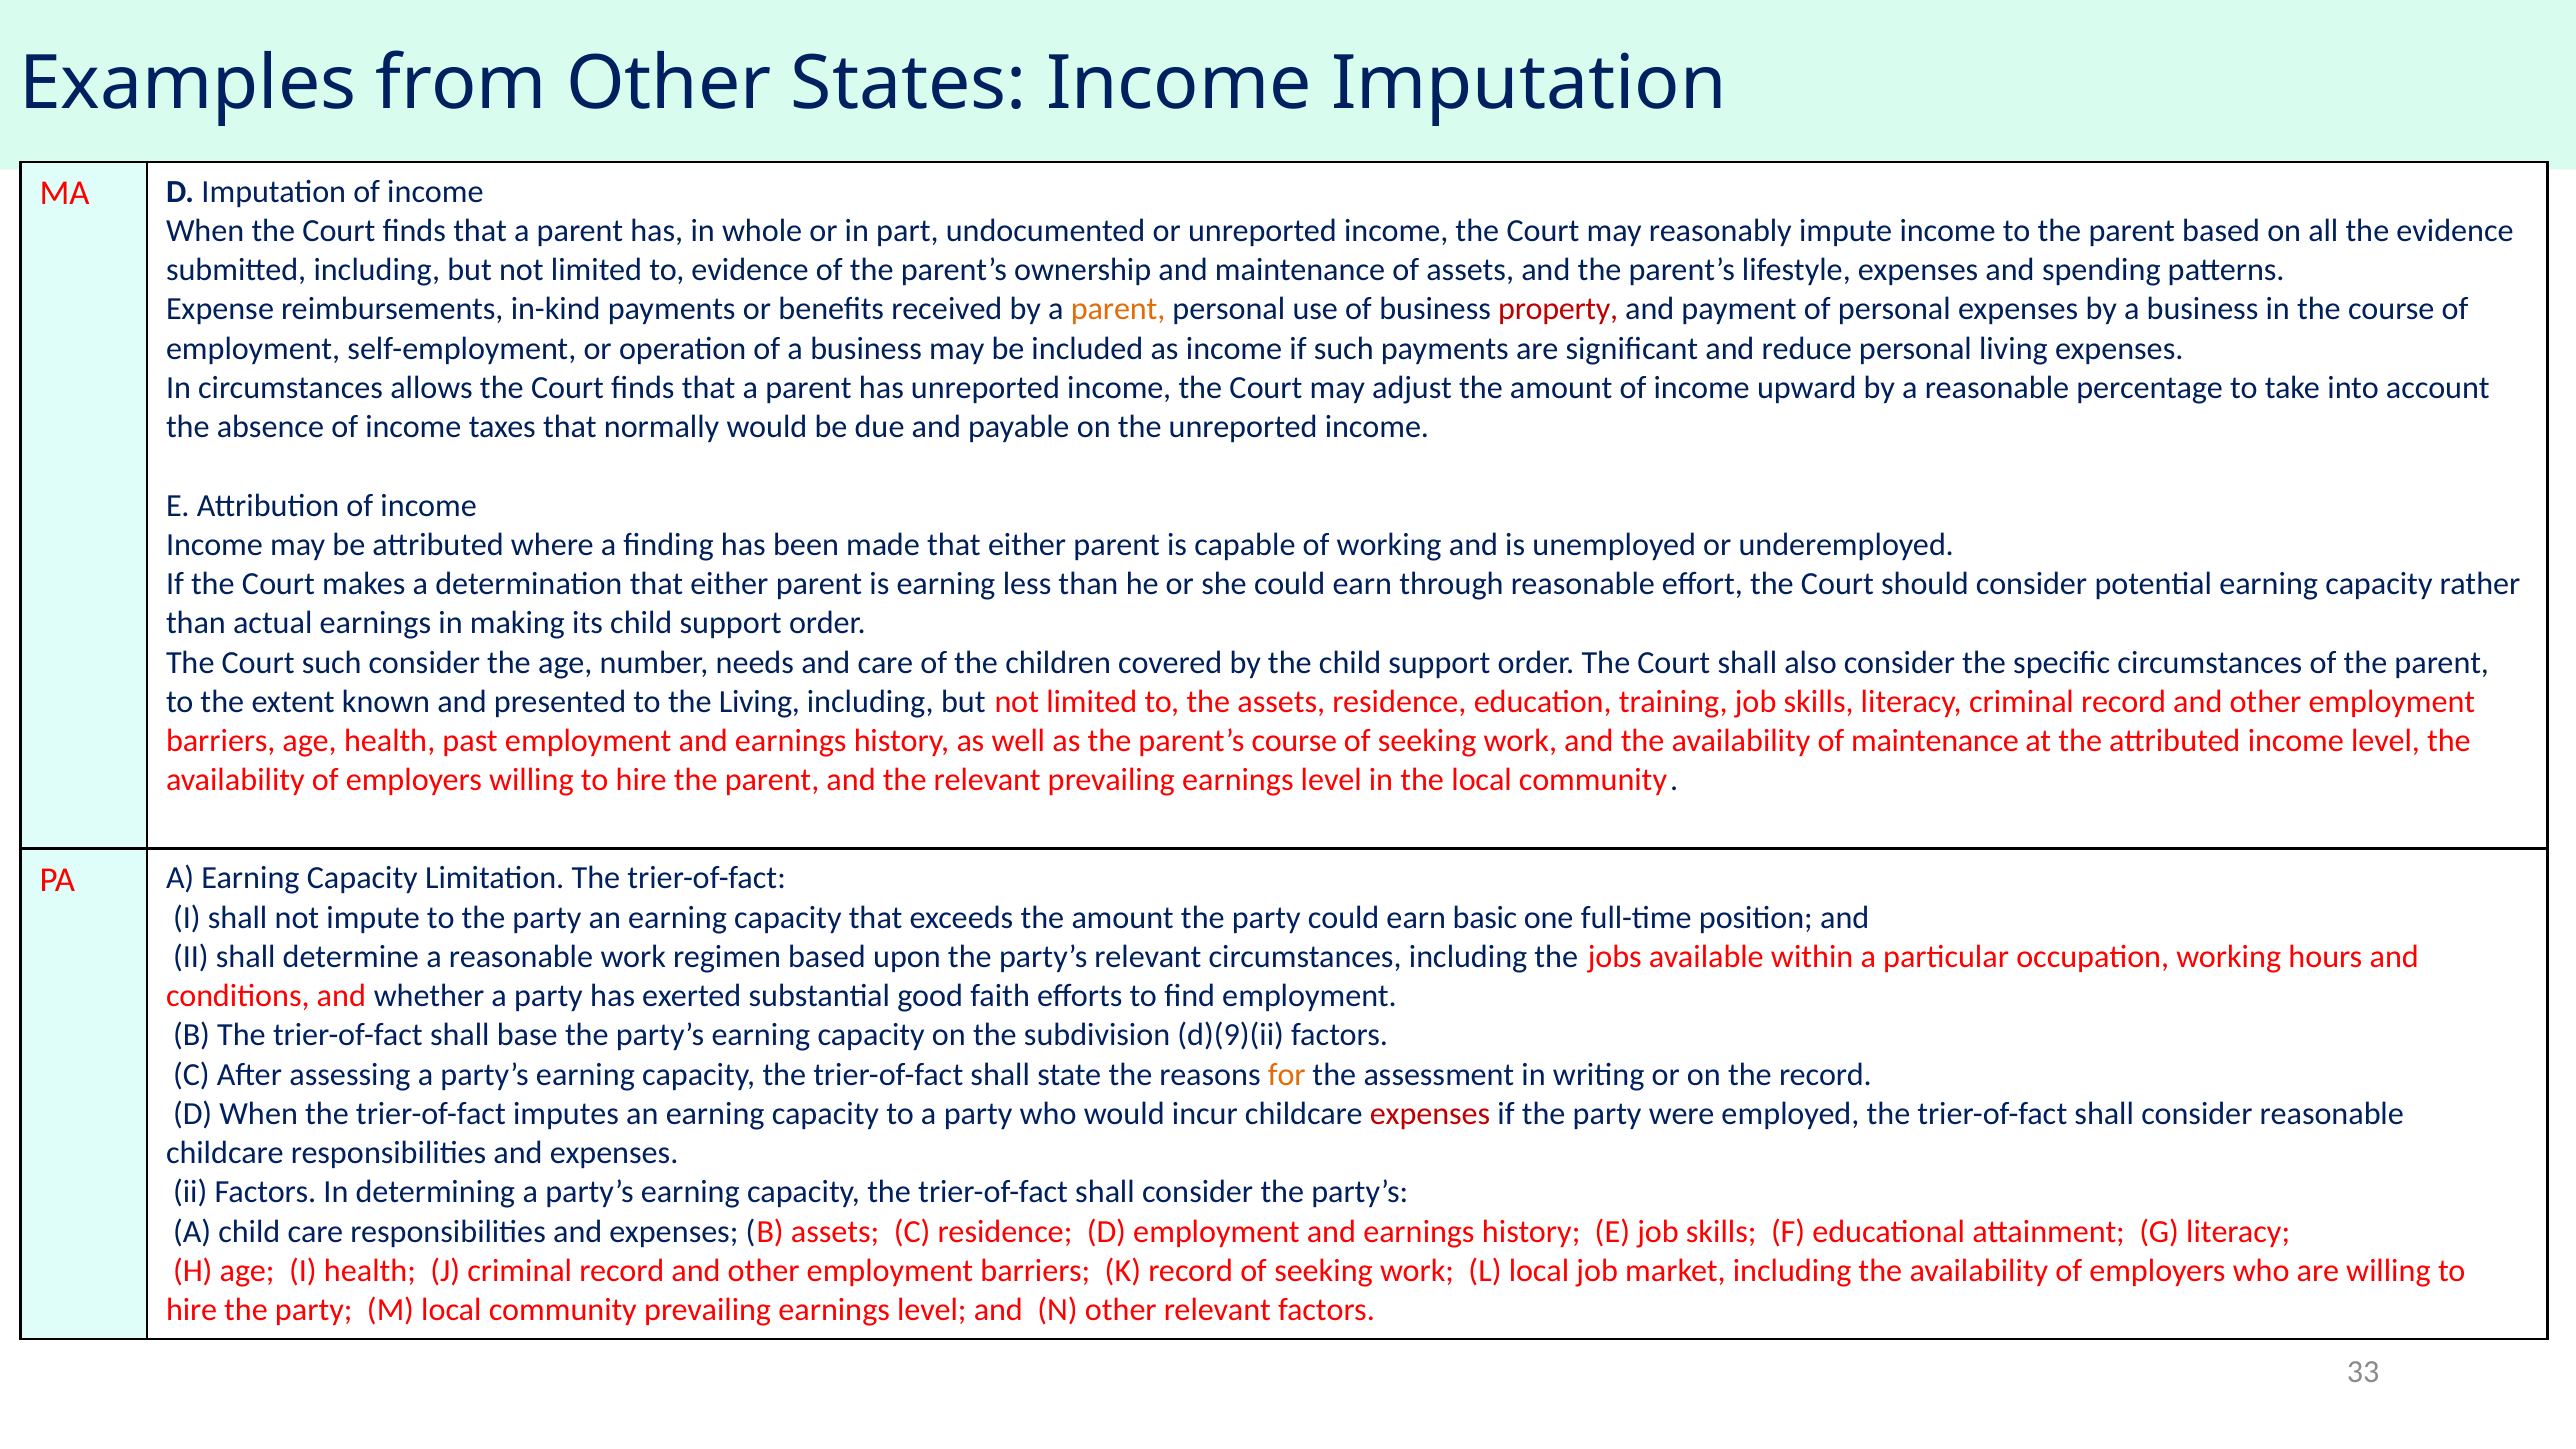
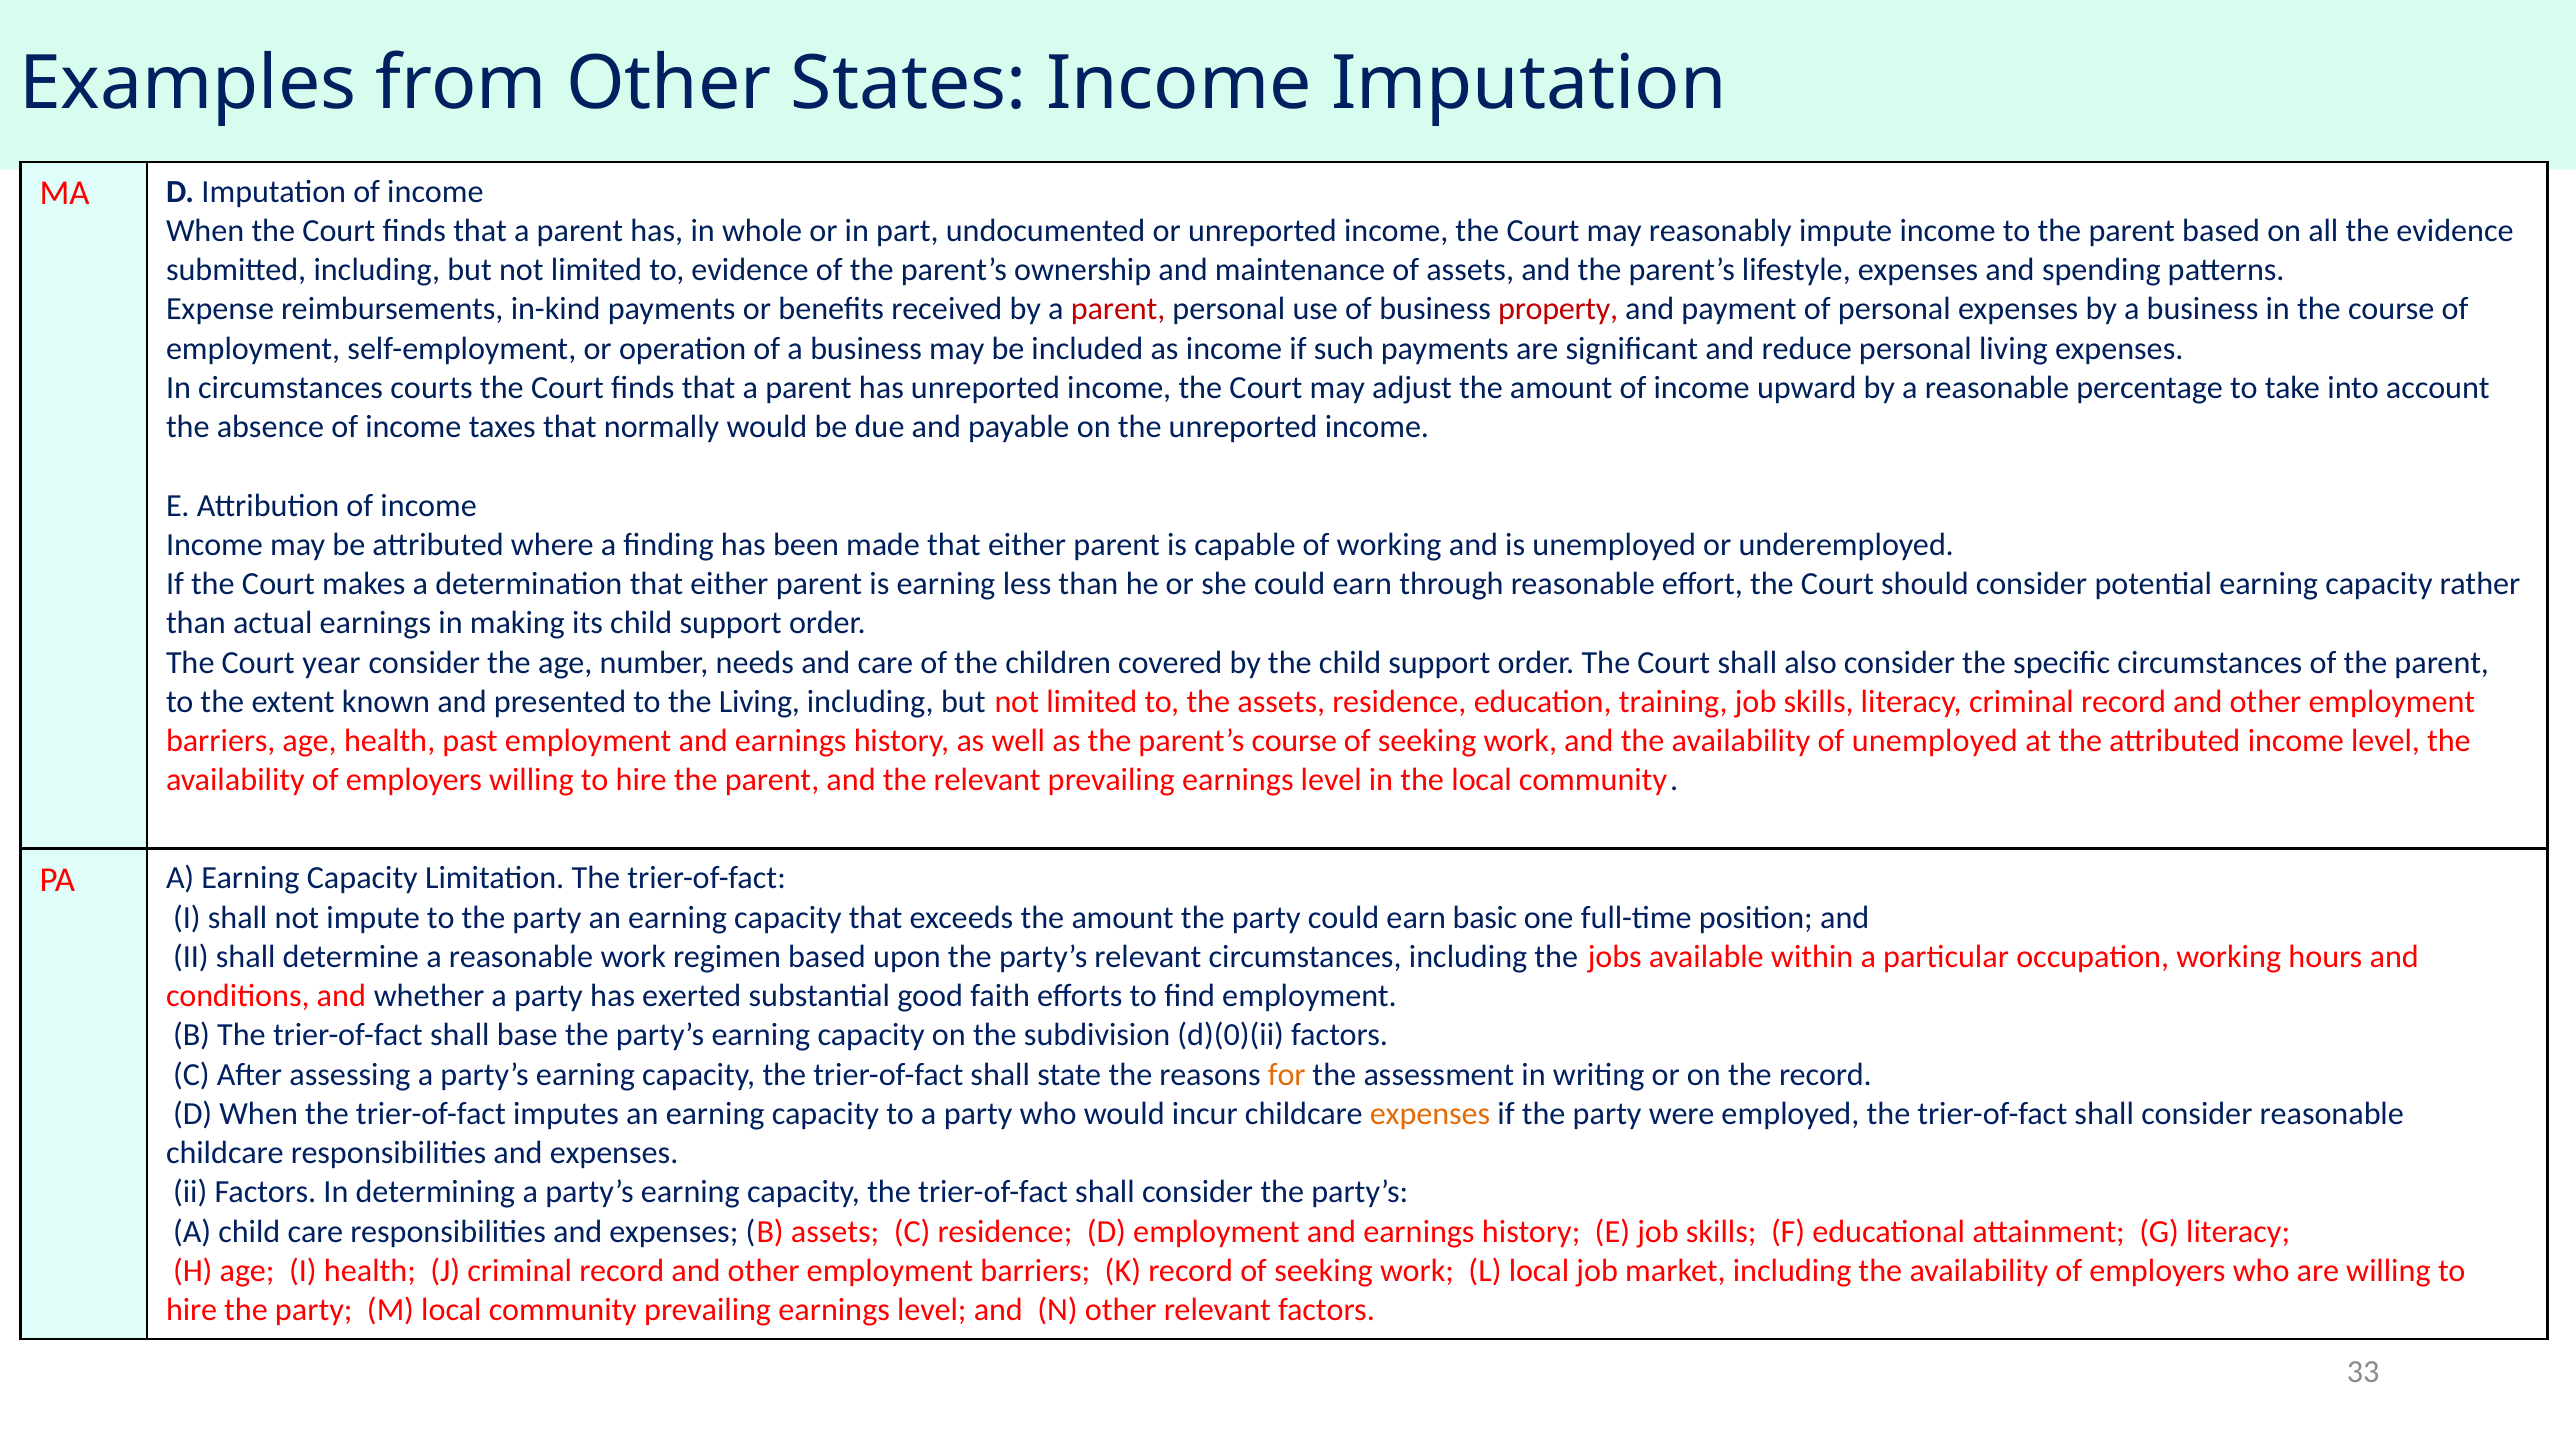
parent colour: orange -> red (1118, 309)
allows: allows -> courts (431, 388)
Court such: such -> year (331, 663)
of maintenance: maintenance -> unemployed (1935, 741)
d)(9)(ii: d)(9)(ii -> d)(0)(ii (1231, 1035)
expenses colour: red -> orange (1430, 1114)
